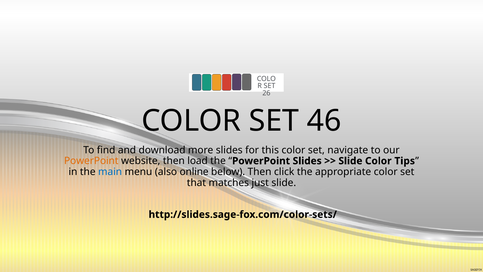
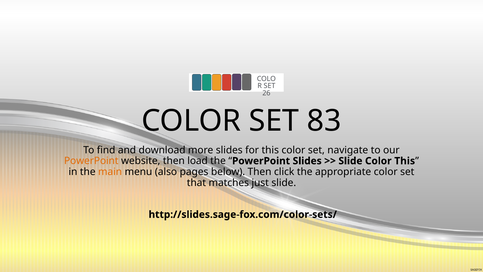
46: 46 -> 83 (324, 121)
Color Tips: Tips -> This (405, 161)
main colour: blue -> orange (110, 172)
online: online -> pages (194, 172)
